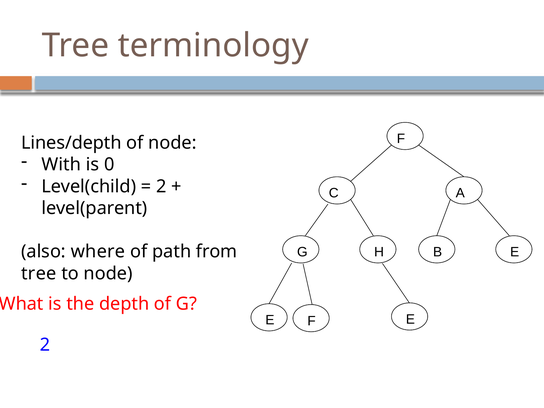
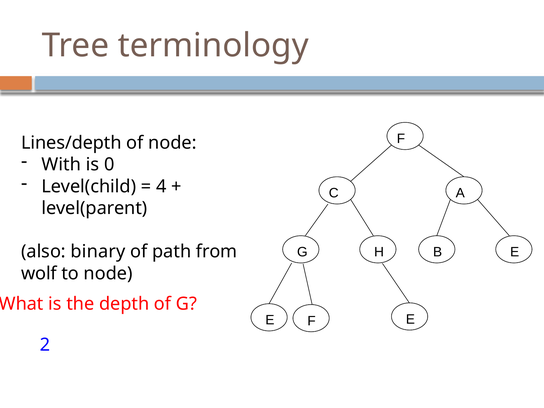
2: 2 -> 4 (161, 186)
where: where -> binary (98, 252)
tree: tree -> wolf (39, 273)
